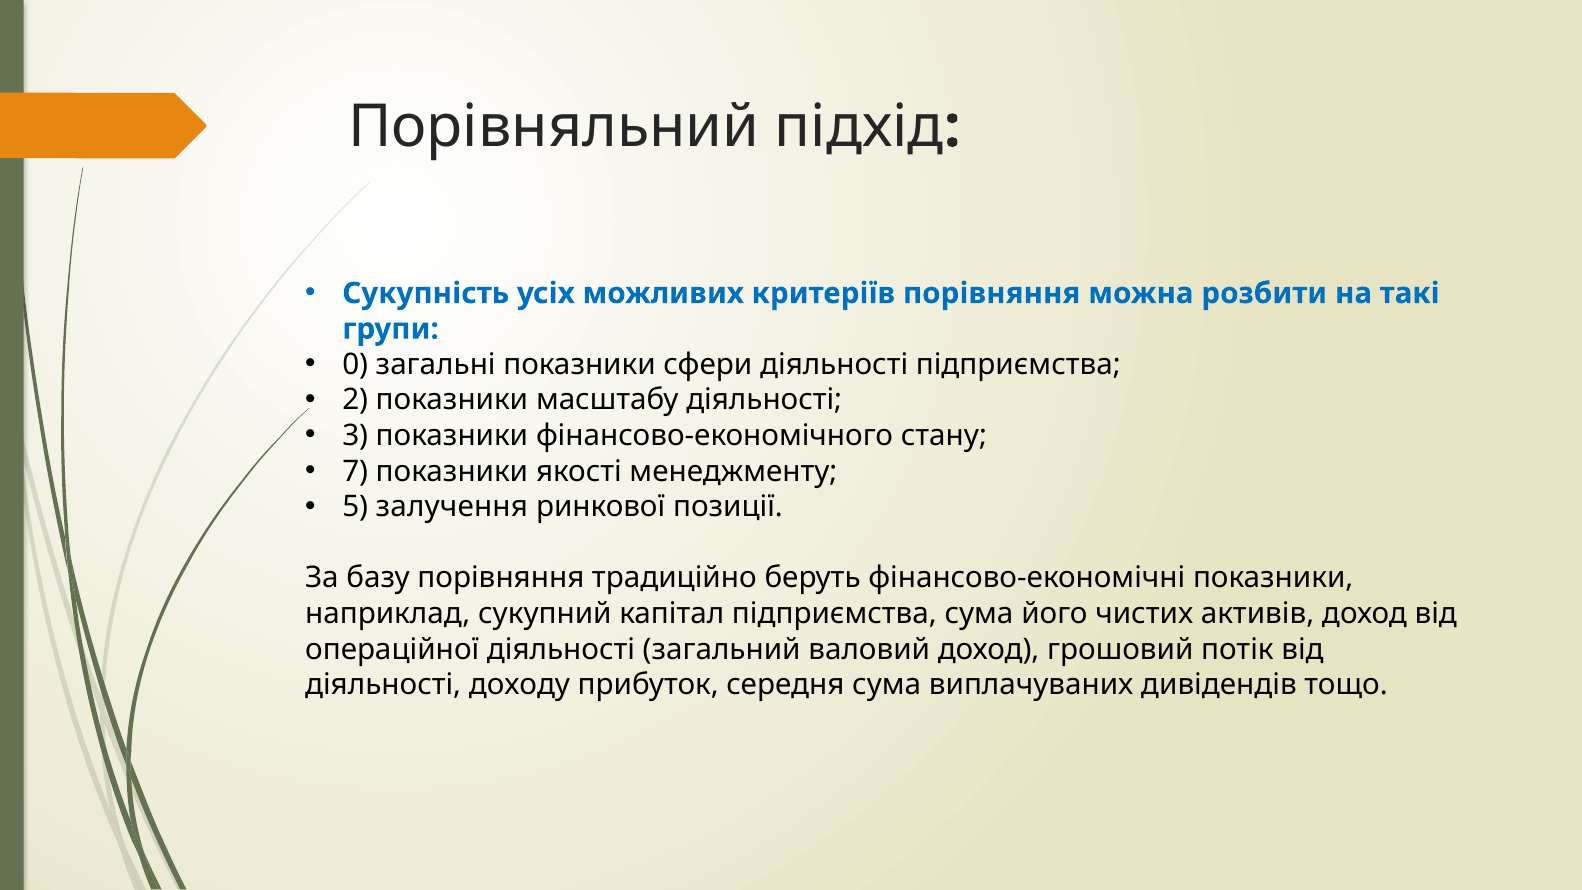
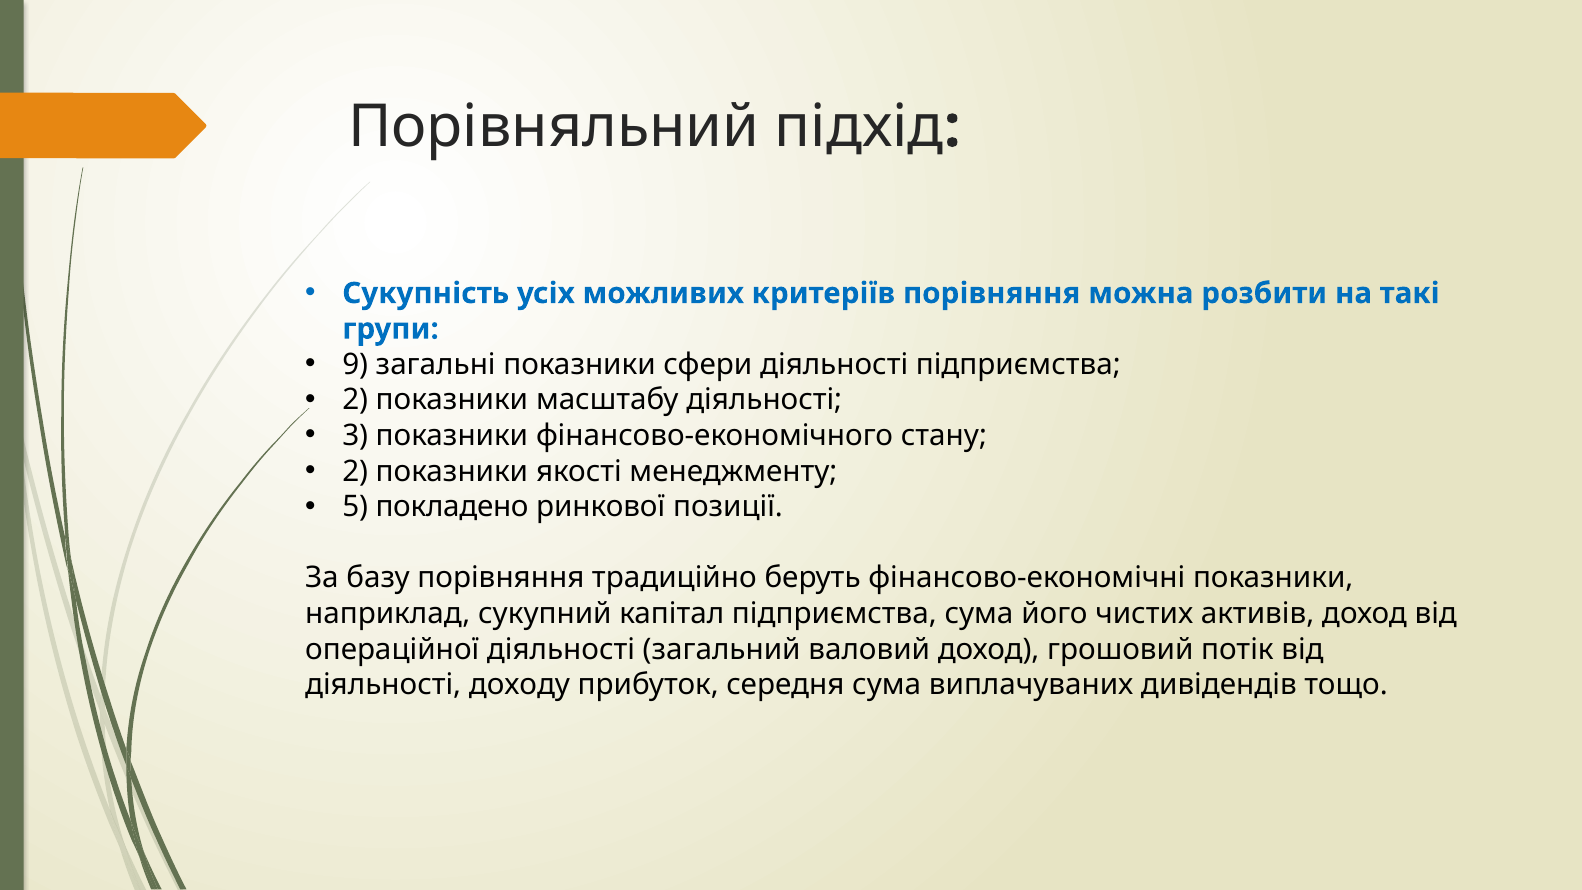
0: 0 -> 9 (355, 364)
7: 7 -> 2 (355, 471)
залучення: залучення -> покладено (452, 507)
